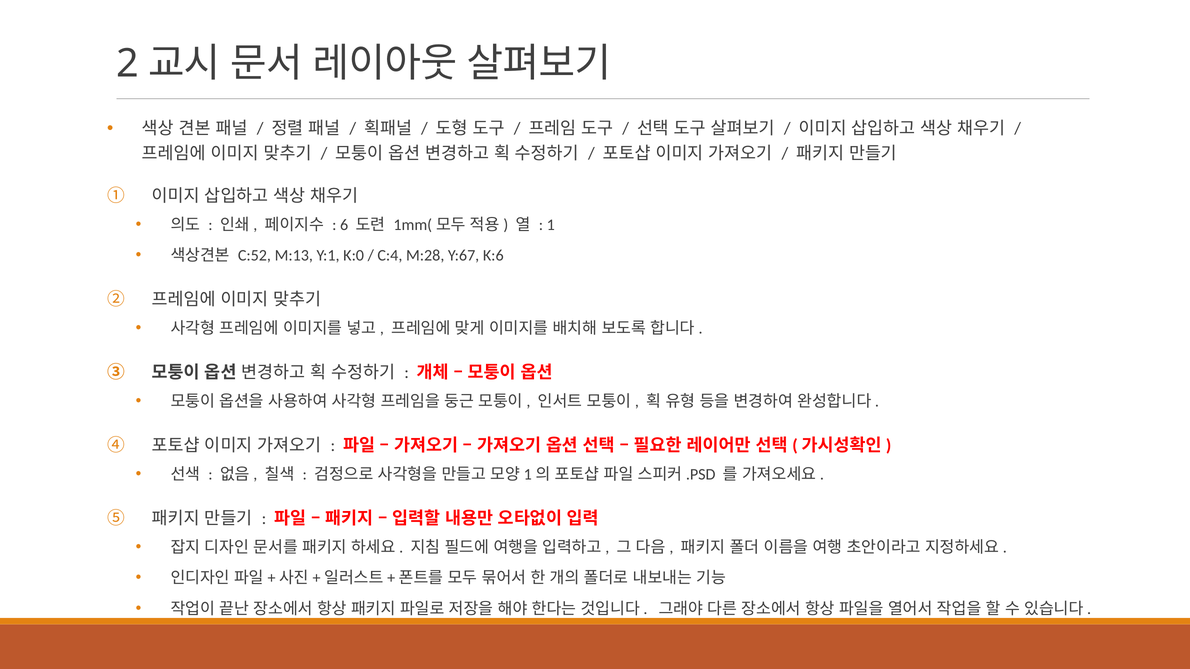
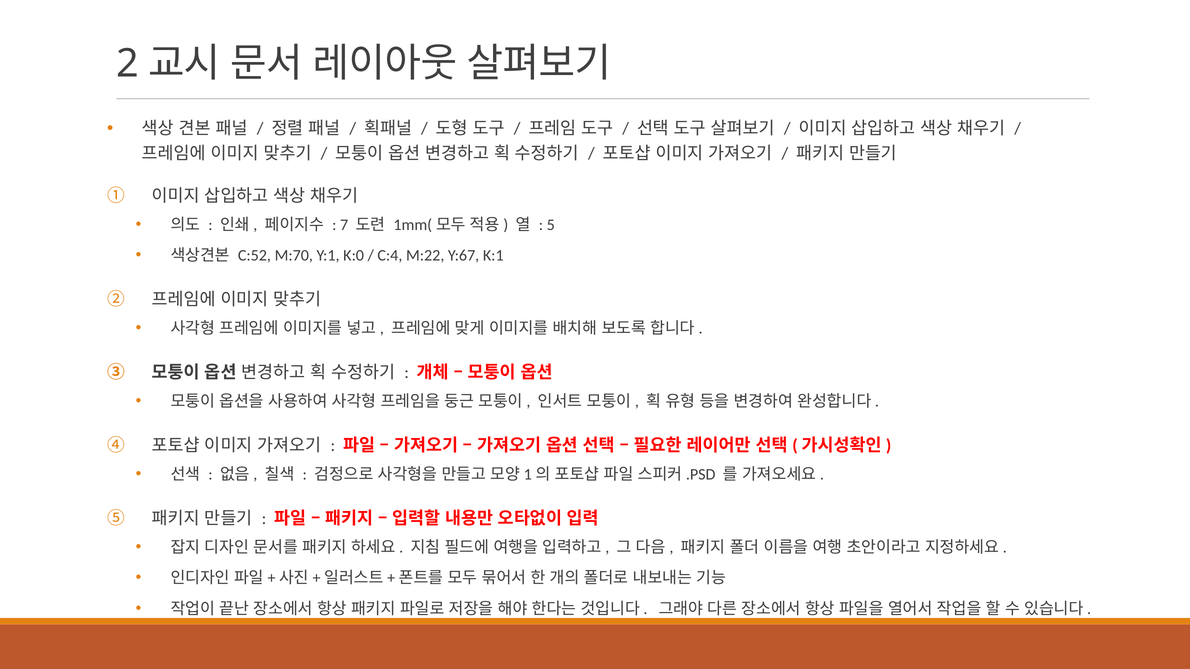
6: 6 -> 7 (344, 225)
1: 1 -> 5 (551, 225)
M:13: M:13 -> M:70 (294, 256)
M:28: M:28 -> M:22 (425, 256)
K:6: K:6 -> K:1 (493, 256)
